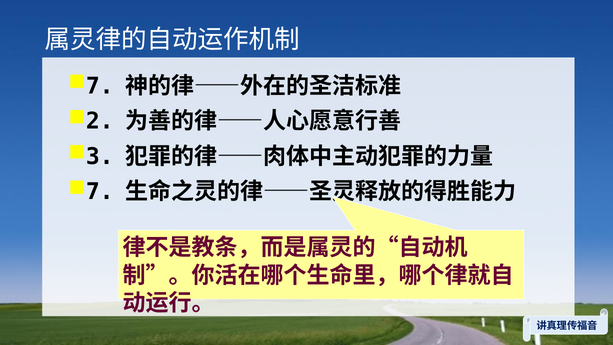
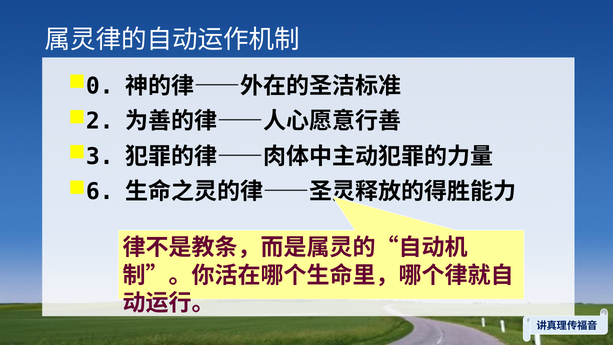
7: 7 -> 0 (100, 86)
7: 7 -> 6 (100, 192)
